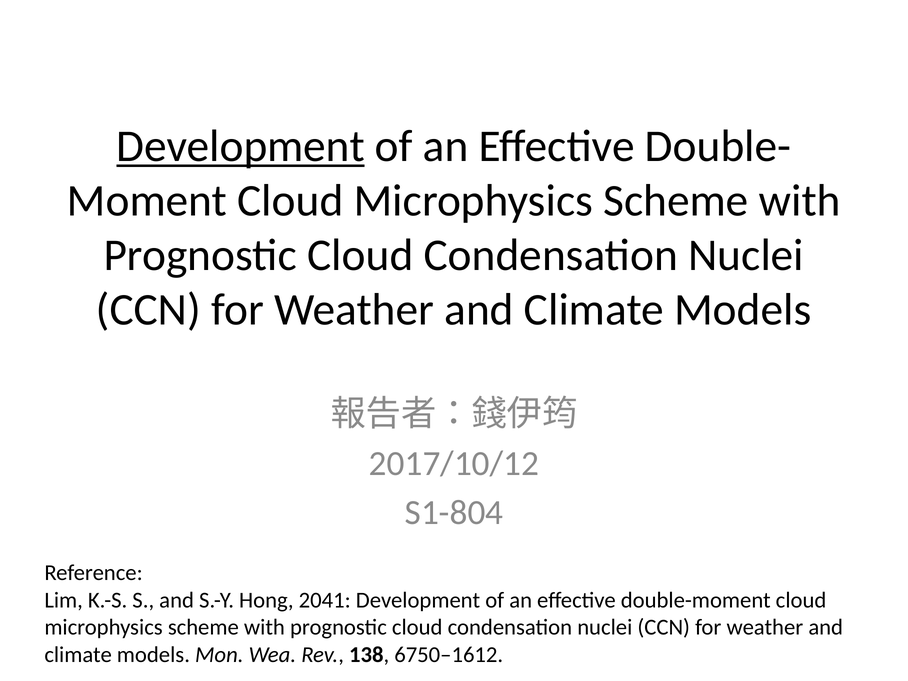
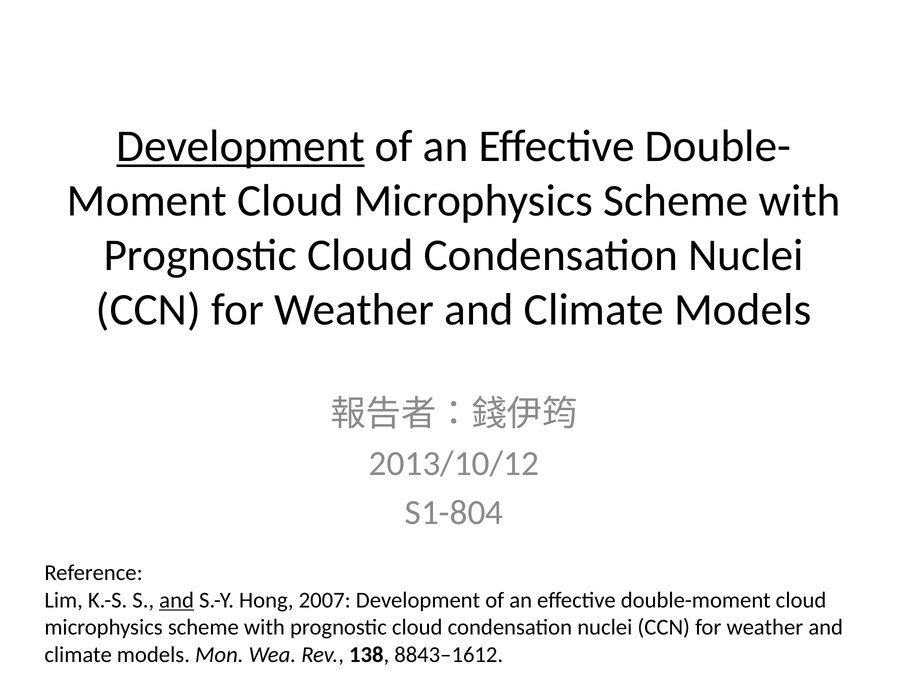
2017/10/12: 2017/10/12 -> 2013/10/12 (454, 463)
and underline: none -> present (177, 600)
2041: 2041 -> 2007 (325, 600)
6750–1612: 6750–1612 -> 8843–1612 (449, 655)
